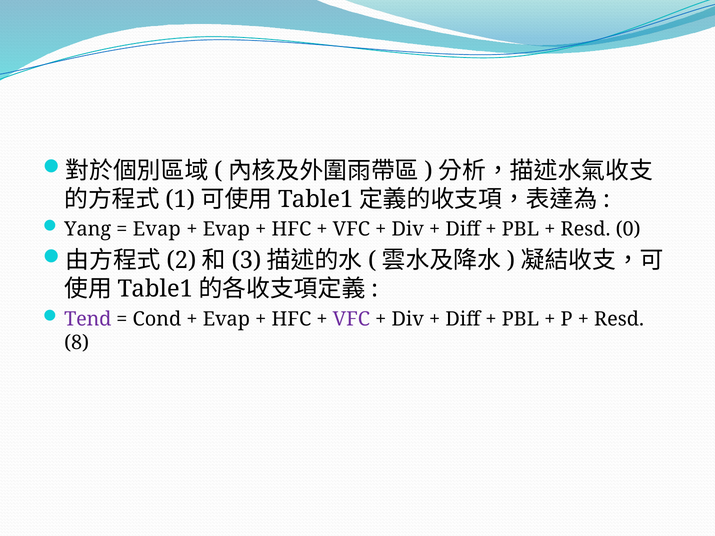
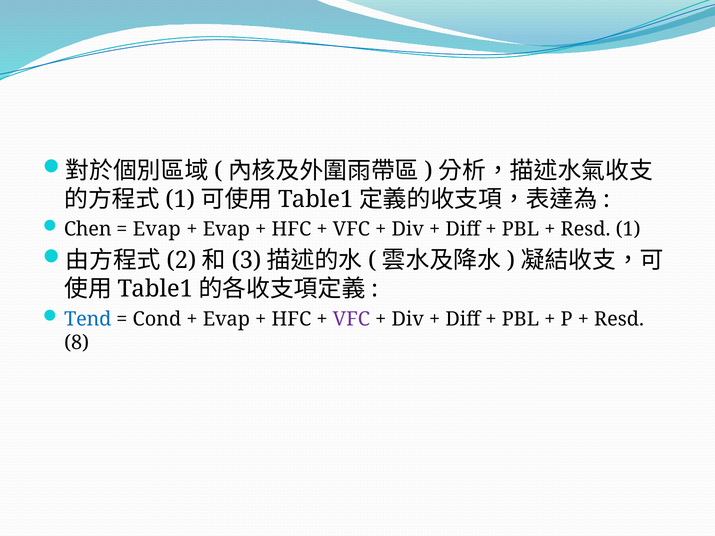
Yang: Yang -> Chen (88, 229)
Resd 0: 0 -> 1 (628, 229)
Tend colour: purple -> blue (88, 319)
